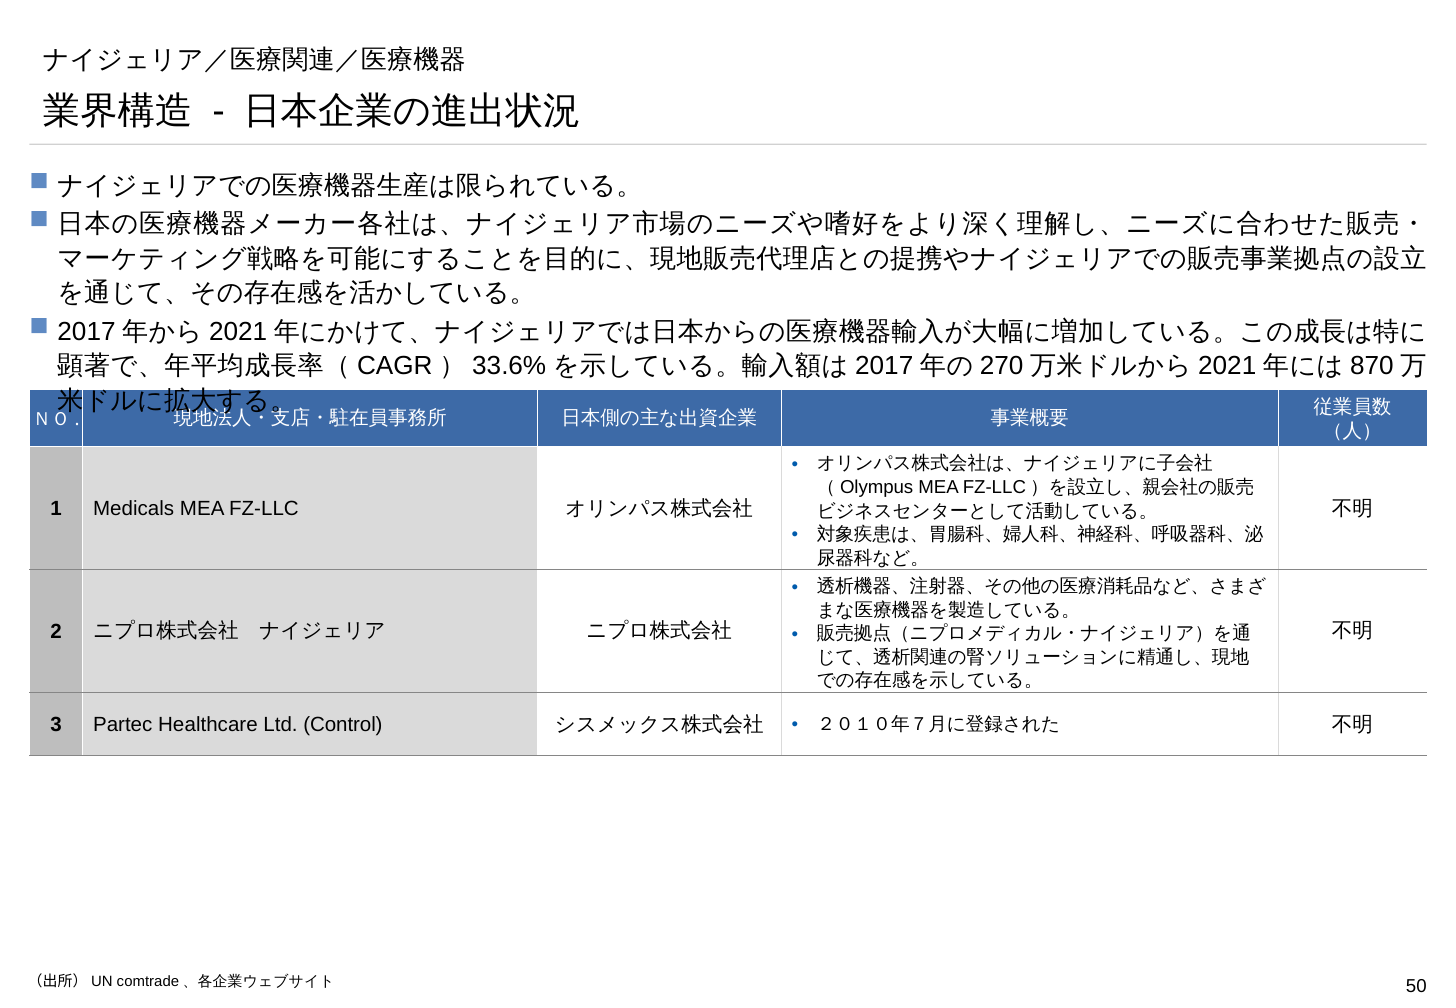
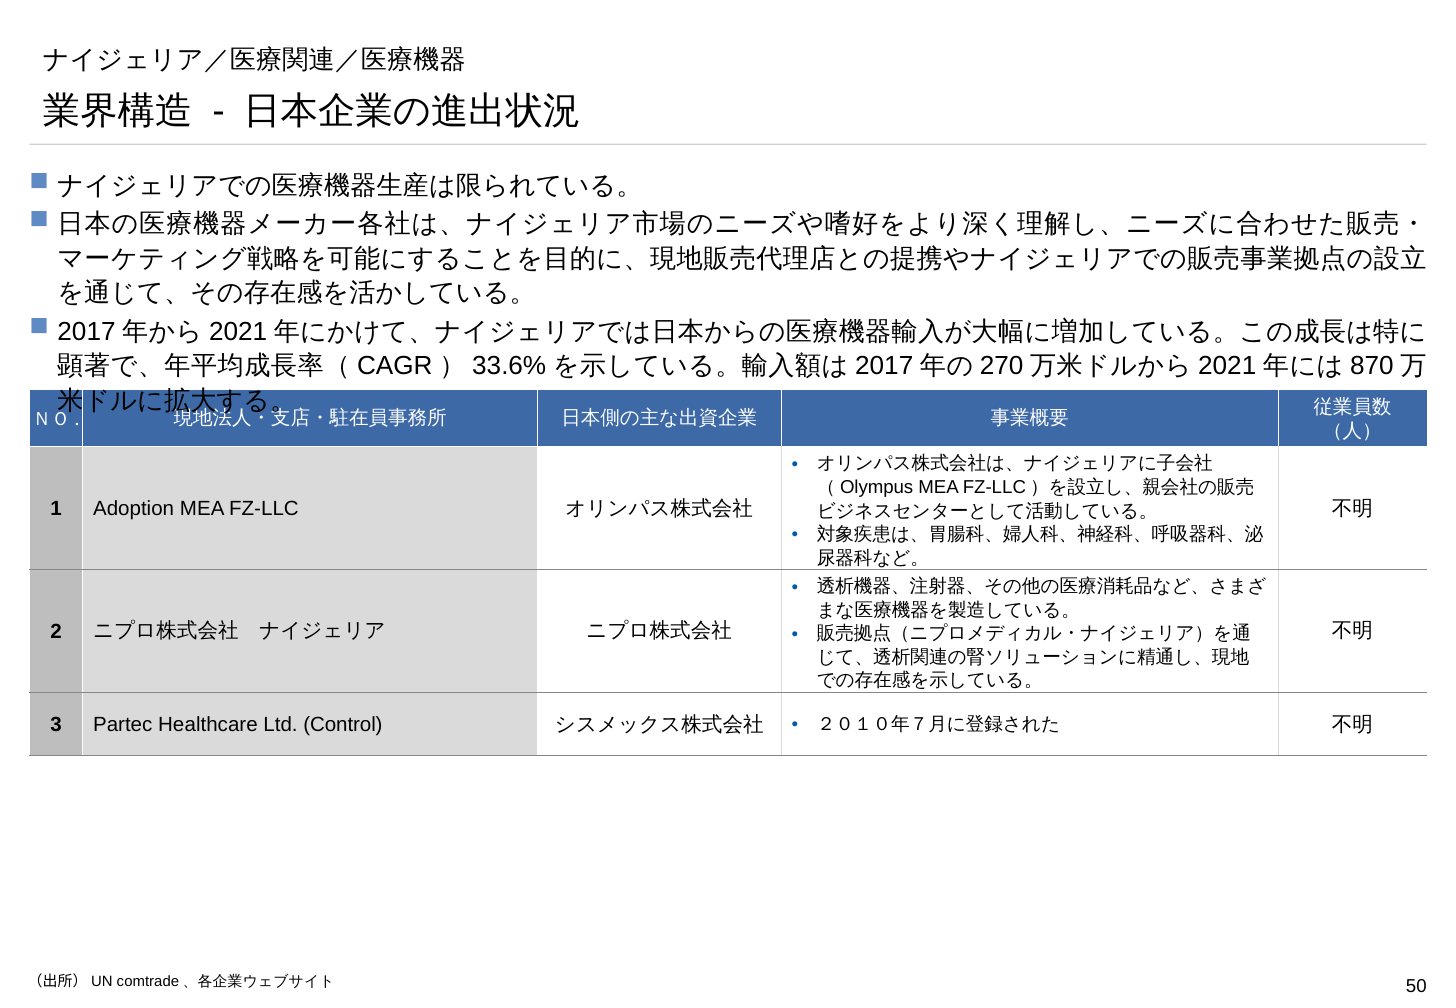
Medicals: Medicals -> Adoption (134, 509)
